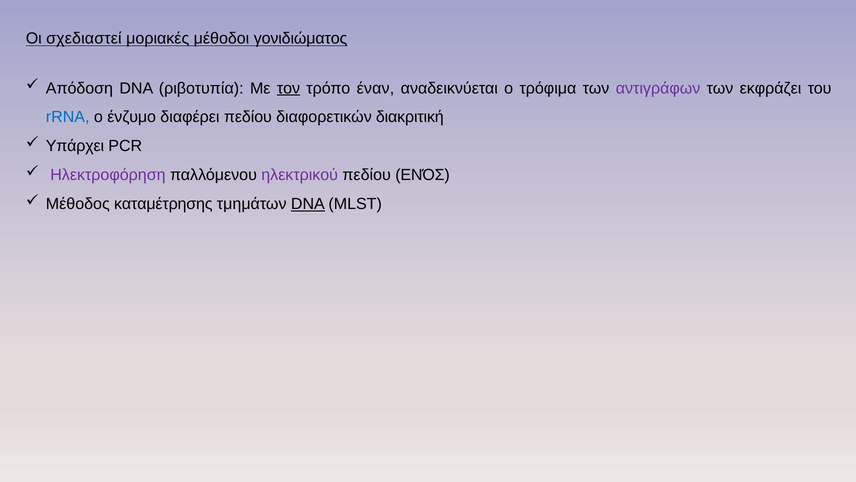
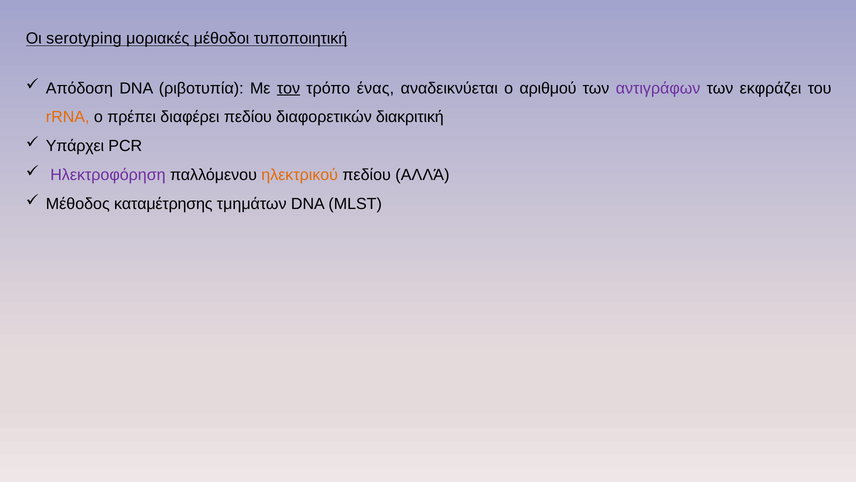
σχεδιαστεί: σχεδιαστεί -> serotyping (84, 39)
γονιδιώματος: γονιδιώματος -> τυποποιητική (300, 39)
έναν: έναν -> ένας (375, 88)
τρόφιμα: τρόφιμα -> αριθμού (548, 88)
rRNA colour: blue -> orange (68, 117)
ένζυμο: ένζυμο -> πρέπει (132, 117)
ηλεκτρικού colour: purple -> orange (300, 175)
ΕΝΌΣ: ΕΝΌΣ -> ΑΛΛΆ (422, 175)
DNA underline: present -> none (308, 204)
